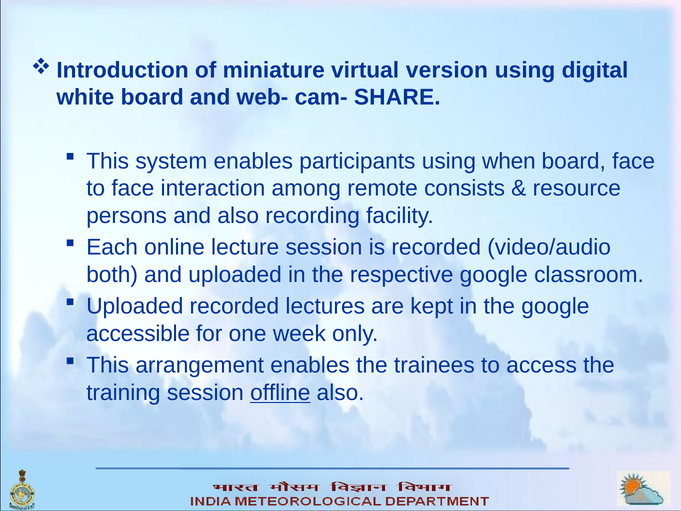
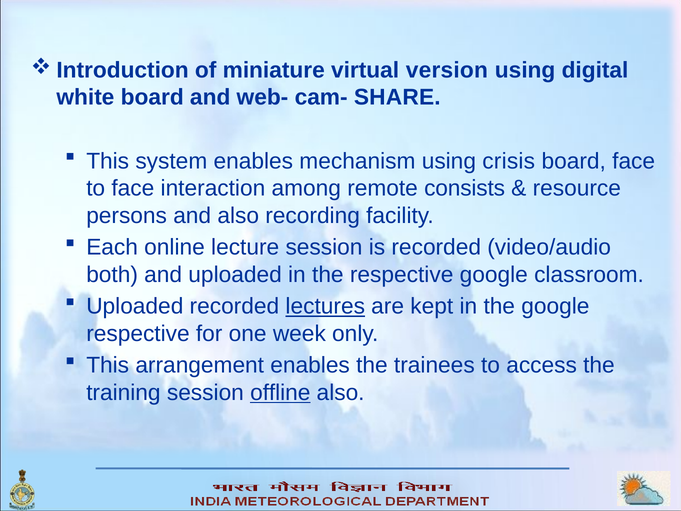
participants: participants -> mechanism (357, 161)
when: when -> crisis (509, 161)
lectures underline: none -> present (325, 306)
accessible: accessible -> respective (138, 333)
